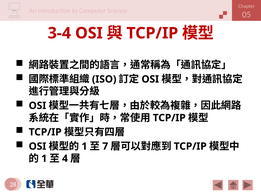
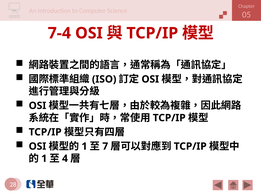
3-4: 3-4 -> 7-4 (59, 33)
